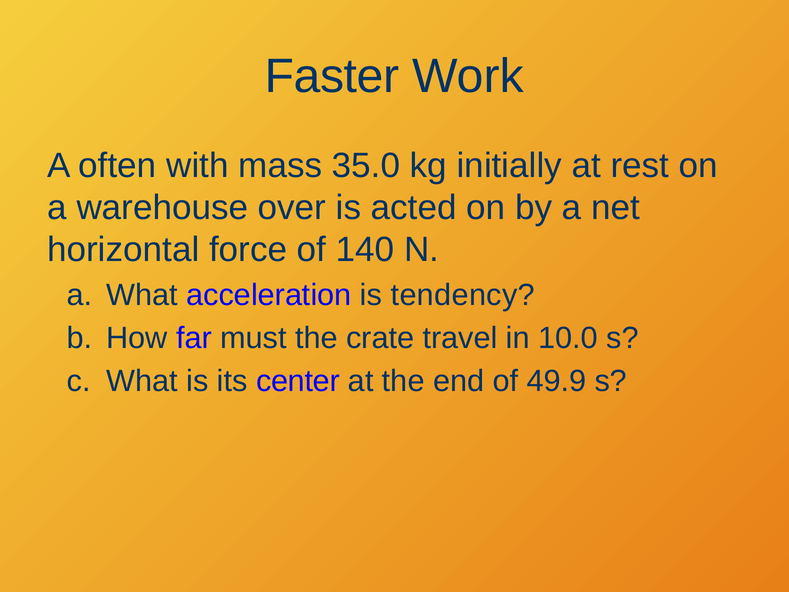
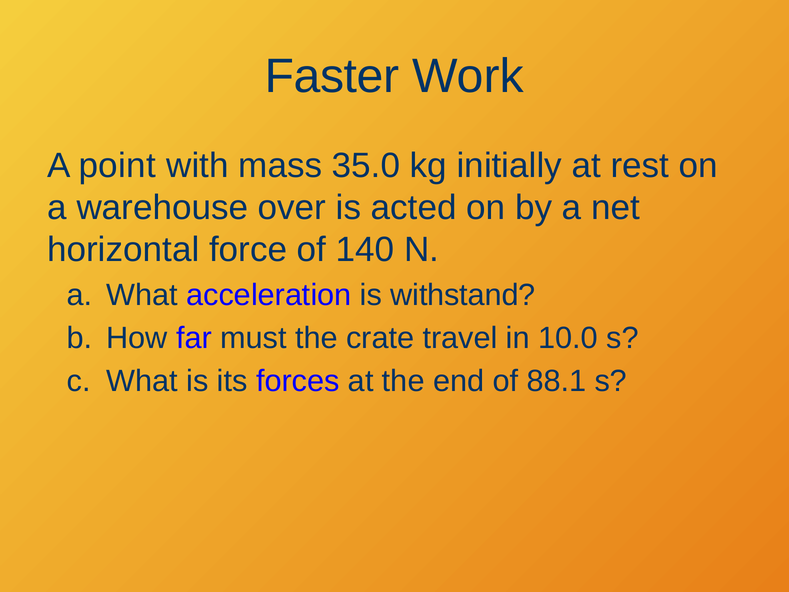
often: often -> point (117, 166)
tendency: tendency -> withstand (463, 295)
center: center -> forces (298, 381)
49.9: 49.9 -> 88.1 (556, 381)
